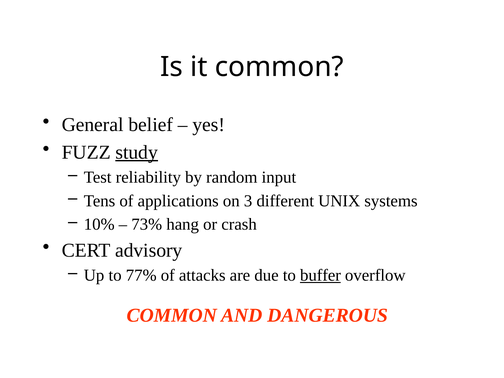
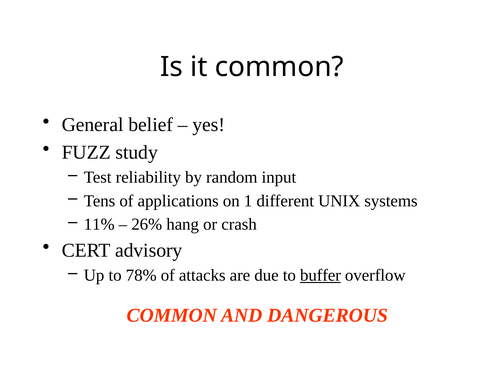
study underline: present -> none (137, 152)
3: 3 -> 1 (248, 201)
10%: 10% -> 11% (99, 224)
73%: 73% -> 26% (147, 224)
77%: 77% -> 78% (141, 275)
